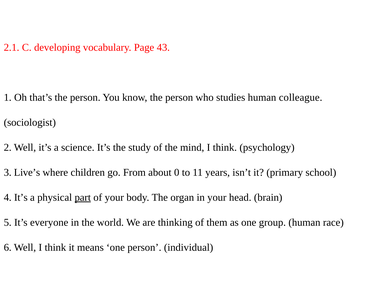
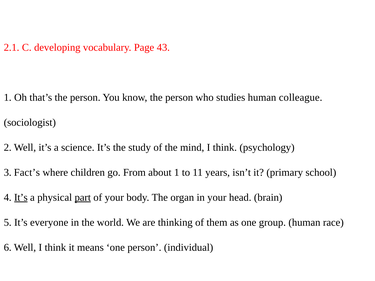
Live’s: Live’s -> Fact’s (27, 173)
about 0: 0 -> 1 (177, 173)
It’s underline: none -> present (21, 198)
